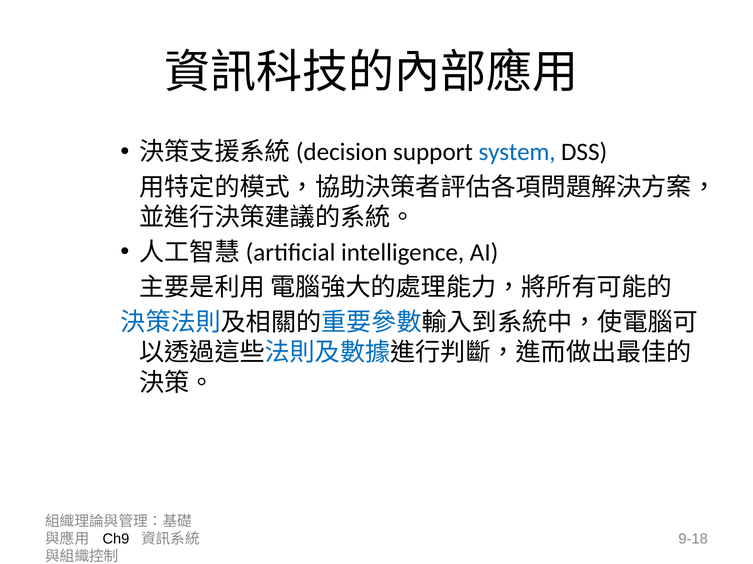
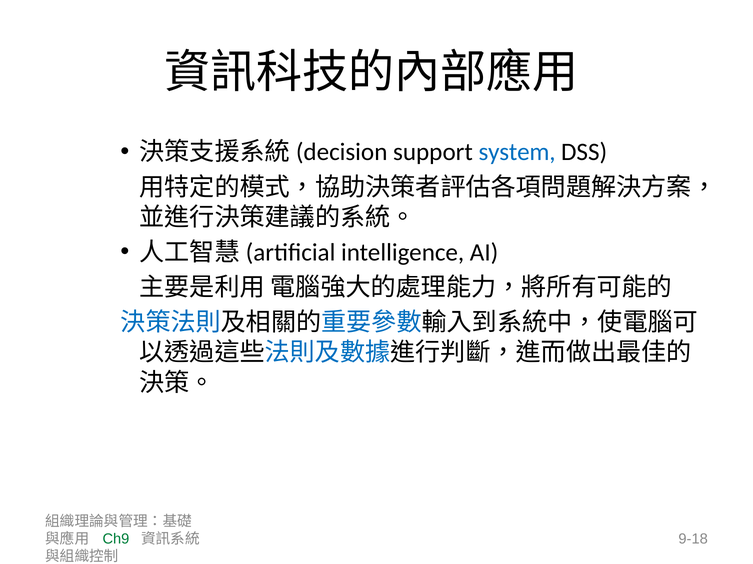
Ch9 colour: black -> green (116, 539)
